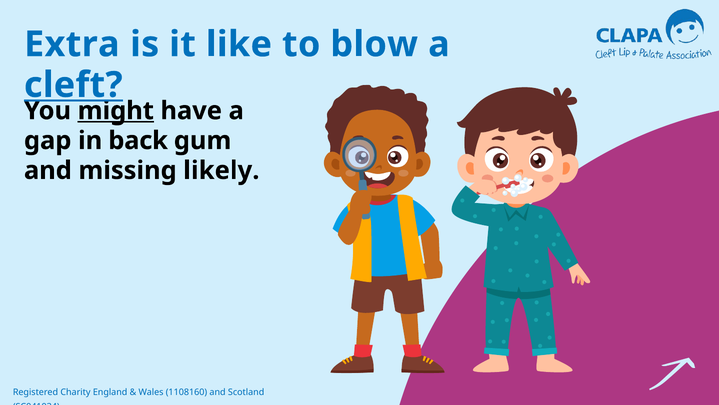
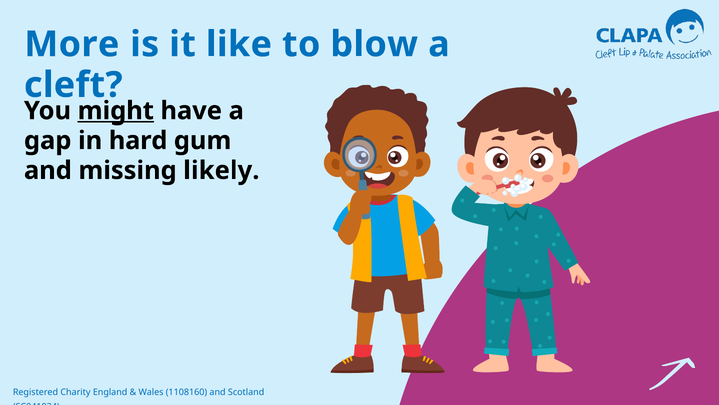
Extra: Extra -> More (72, 44)
cleft underline: present -> none (73, 85)
back: back -> hard (138, 140)
